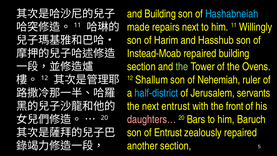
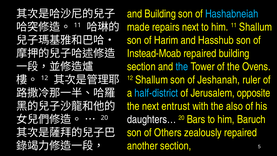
11 Willingly: Willingly -> Shallum (256, 27)
the colour: light green -> light blue (182, 67)
Nehemiah: Nehemiah -> Jeshanah (219, 80)
servants: servants -> opposite (254, 93)
front: front -> also (235, 106)
daughters… colour: pink -> white (152, 119)
of Entrust: Entrust -> Others (168, 132)
